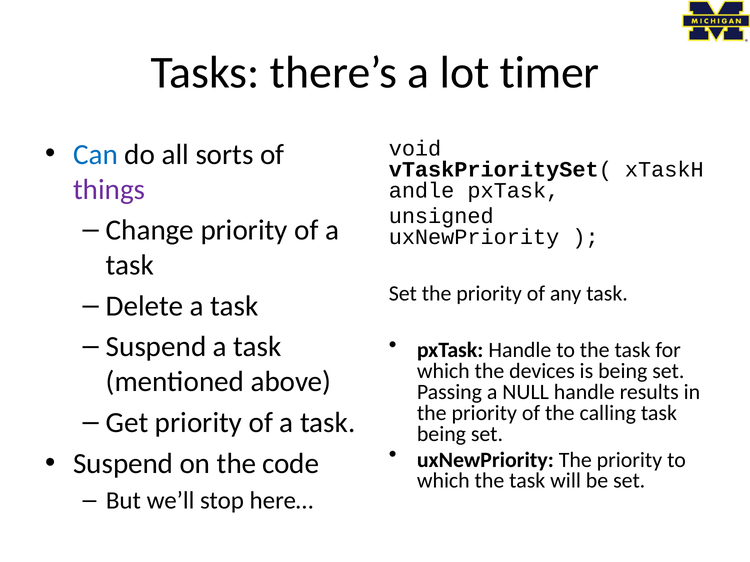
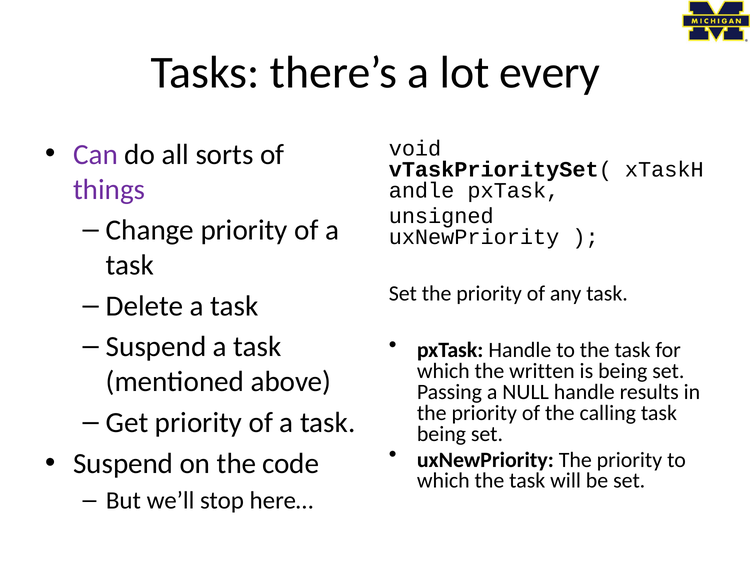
timer: timer -> every (550, 73)
Can colour: blue -> purple (96, 155)
devices: devices -> written (542, 372)
